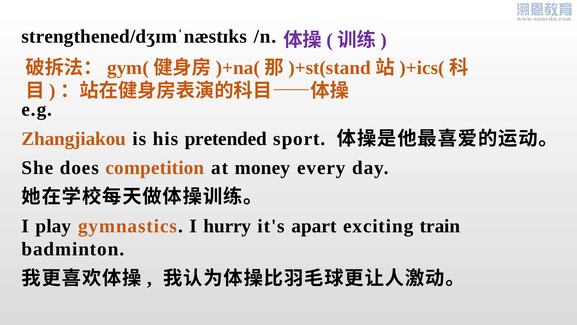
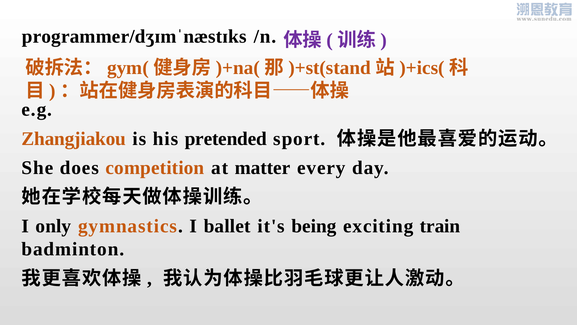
strengthened/dʒɪmˈnæstɪks: strengthened/dʒɪmˈnæstɪks -> programmer/dʒɪmˈnæstɪks (134, 37)
money: money -> matter (263, 168)
play: play -> only (53, 226)
hurry: hurry -> ballet (227, 226)
apart: apart -> being (314, 226)
